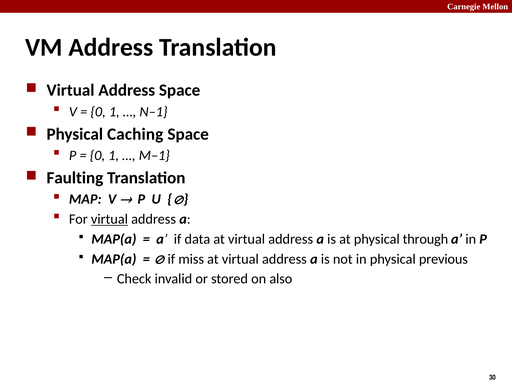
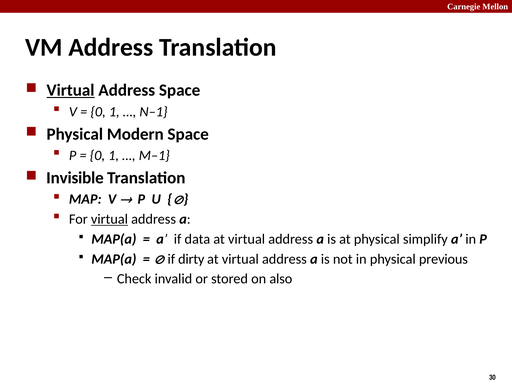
Virtual underline: none -> present (71, 90)
Caching: Caching -> Modern (135, 134)
Faulting: Faulting -> Invisible (75, 178)
through: through -> simplify (425, 239)
miss: miss -> dirty (191, 259)
